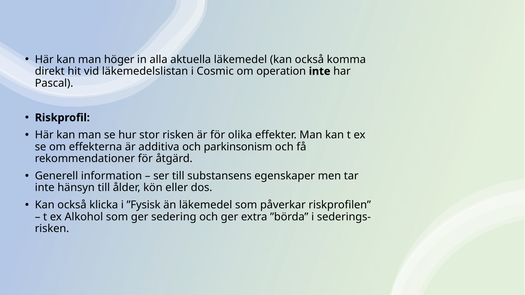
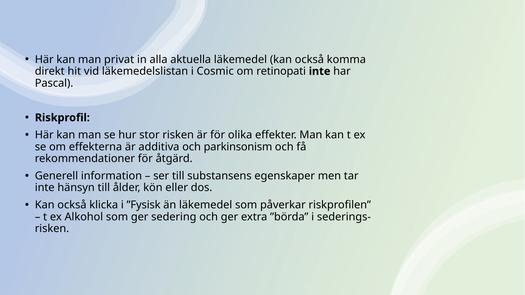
höger: höger -> privat (119, 60)
operation: operation -> retinopati (281, 71)
